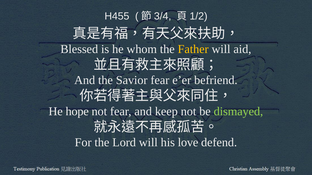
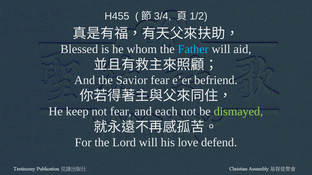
Father colour: yellow -> light blue (193, 49)
hope: hope -> keep (77, 112)
keep: keep -> each (166, 112)
